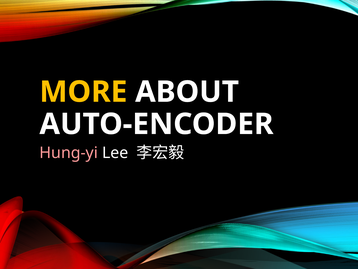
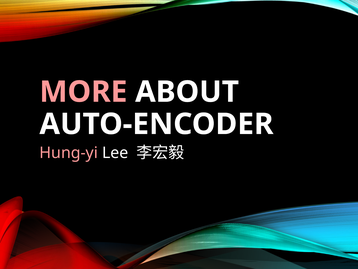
MORE colour: yellow -> pink (83, 92)
